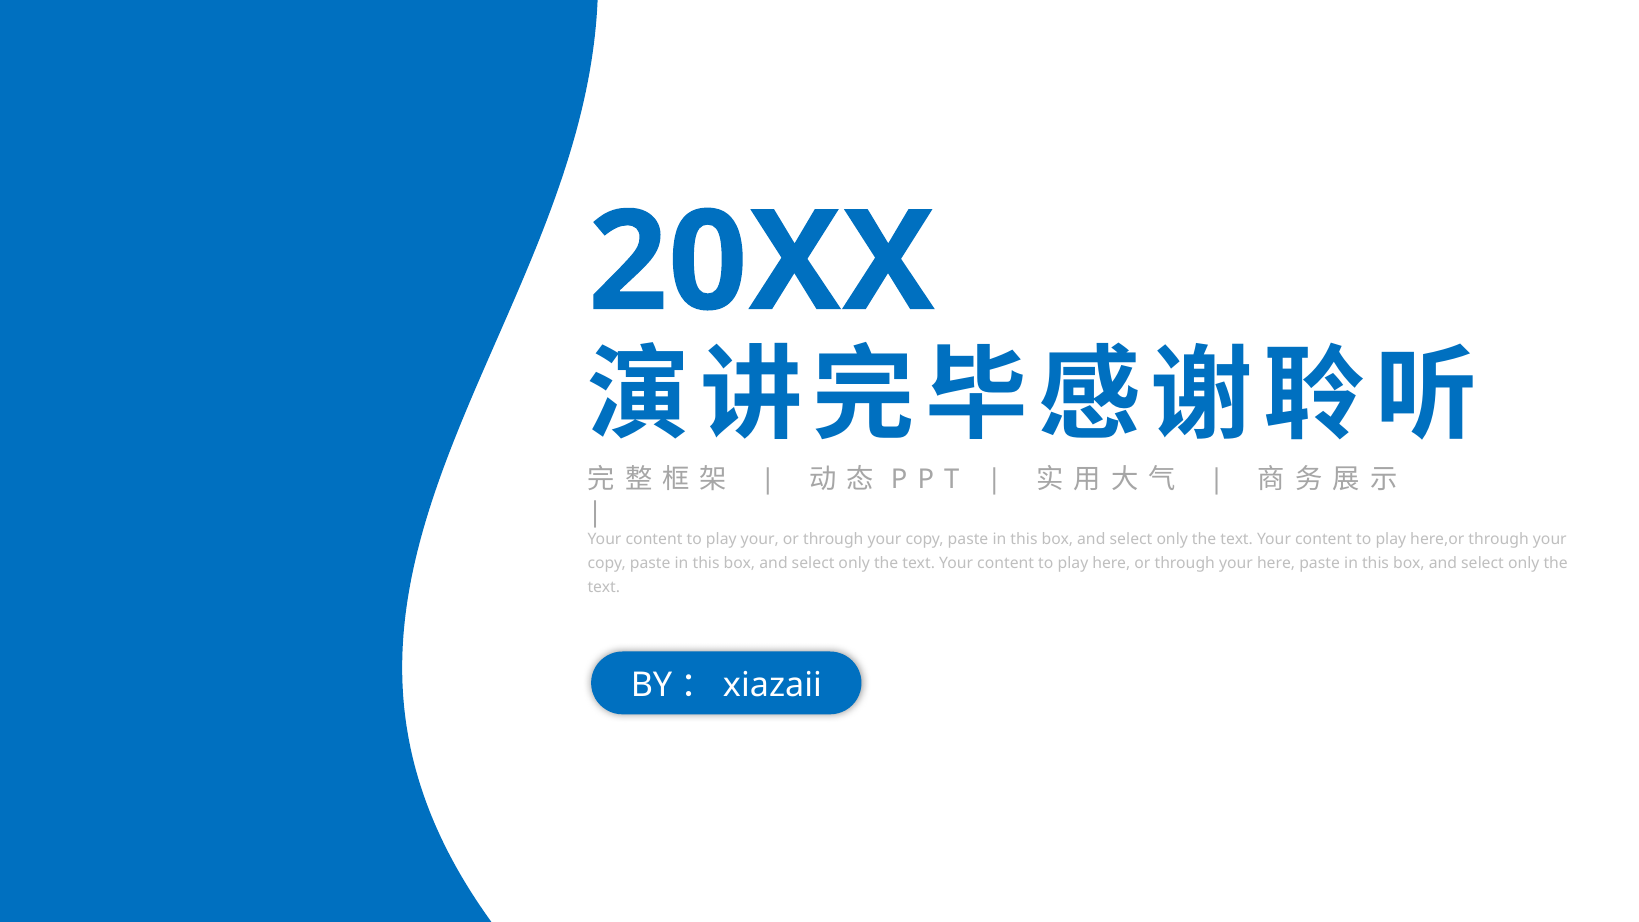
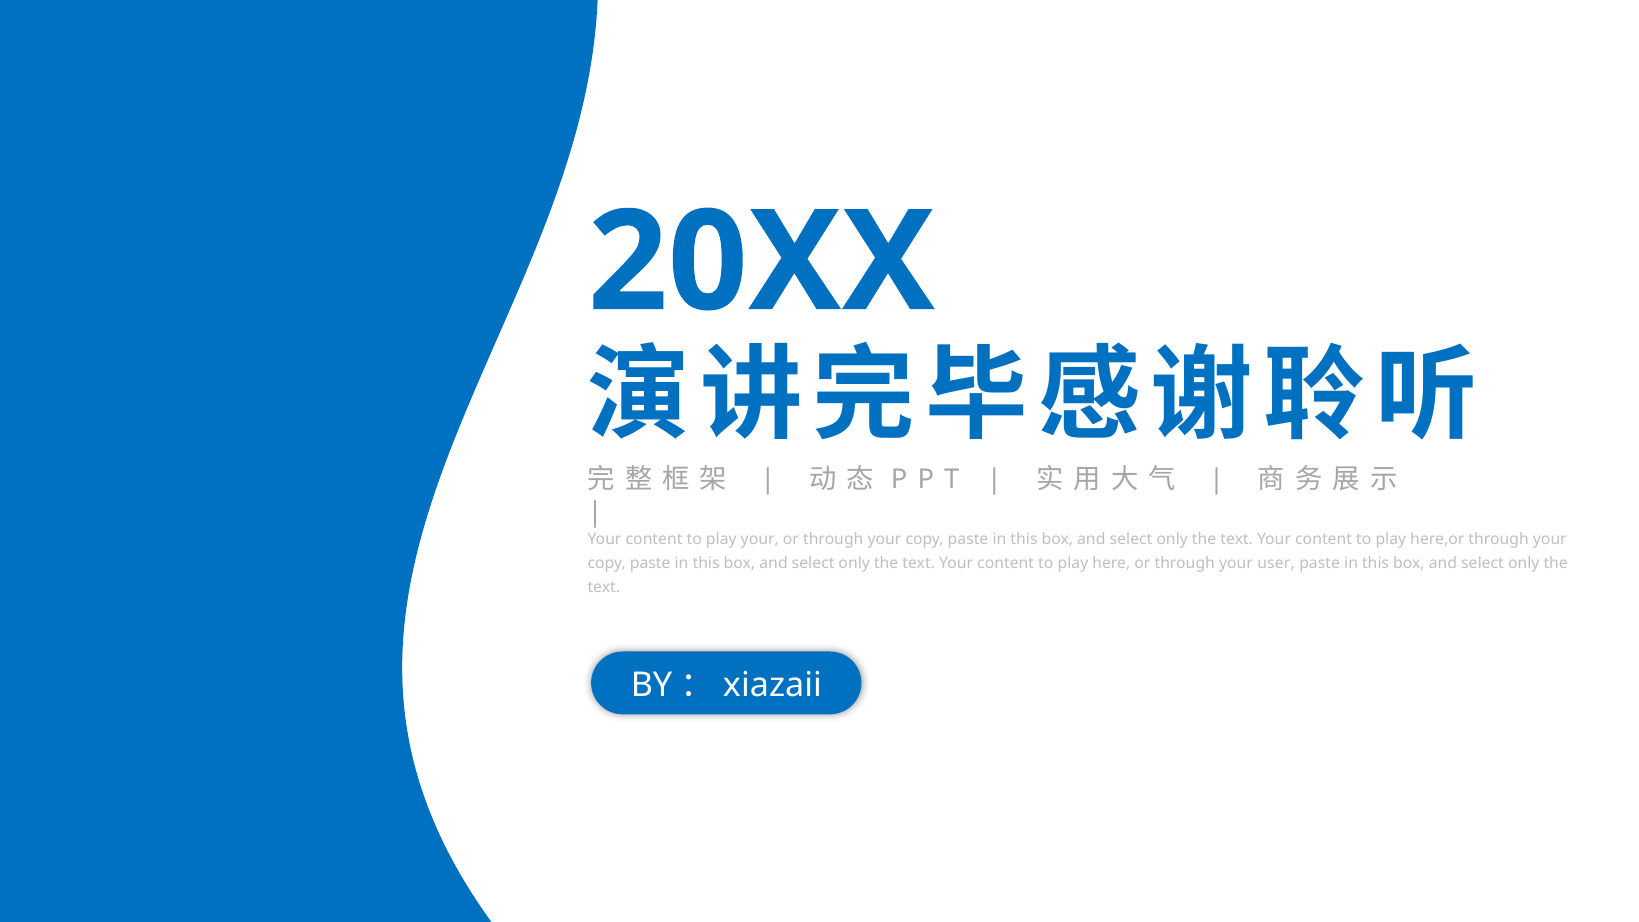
your here: here -> user (1276, 563)
